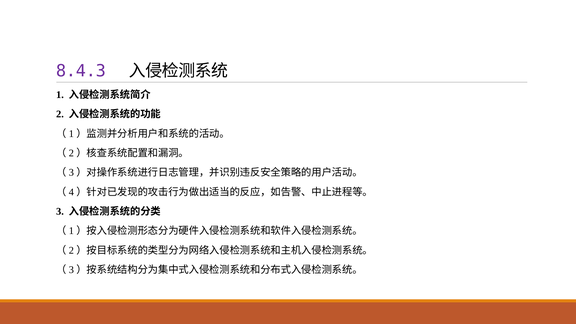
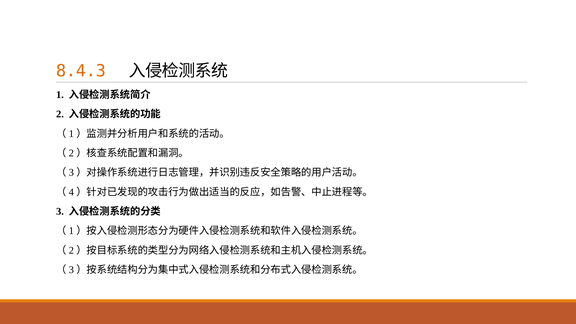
8.4.3 colour: purple -> orange (81, 71)
